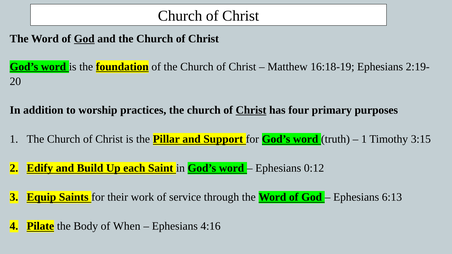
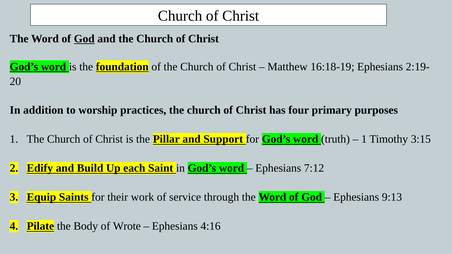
Christ underline: present -> none (251, 110)
0:12: 0:12 -> 7:12 (314, 168)
6:13: 6:13 -> 9:13 (392, 197)
When: When -> Wrote (127, 226)
